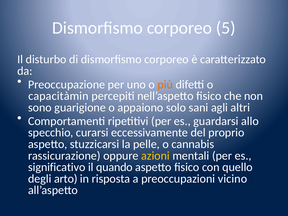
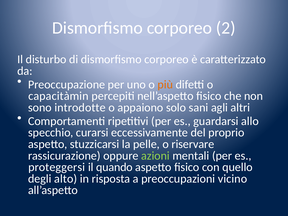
5: 5 -> 2 (226, 28)
guarigione: guarigione -> introdotte (80, 108)
cannabis: cannabis -> riservare (193, 144)
azioni colour: yellow -> light green (155, 156)
significativo: significativo -> proteggersi (57, 167)
arto: arto -> alto (66, 179)
